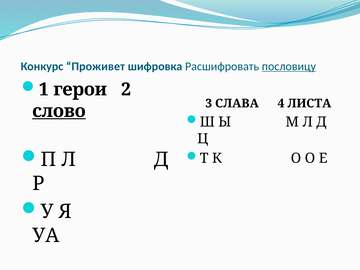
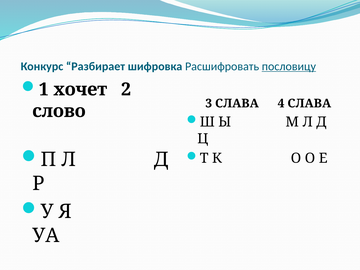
Проживет: Проживет -> Разбирает (96, 66)
герои: герои -> хочет (80, 89)
4 ЛИСТА: ЛИСТА -> СЛАВА (309, 103)
слово underline: present -> none (59, 111)
